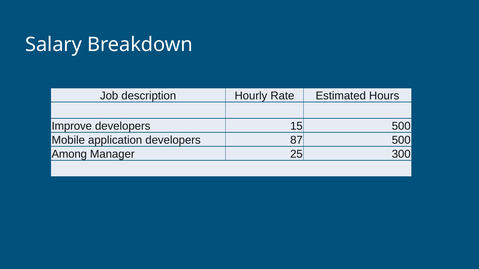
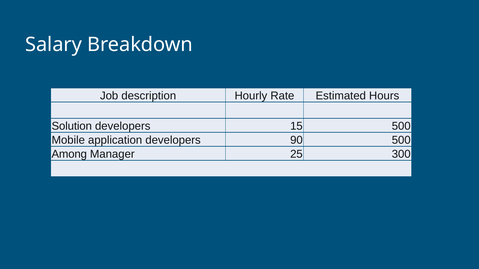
Improve: Improve -> Solution (72, 126)
87: 87 -> 90 (296, 140)
